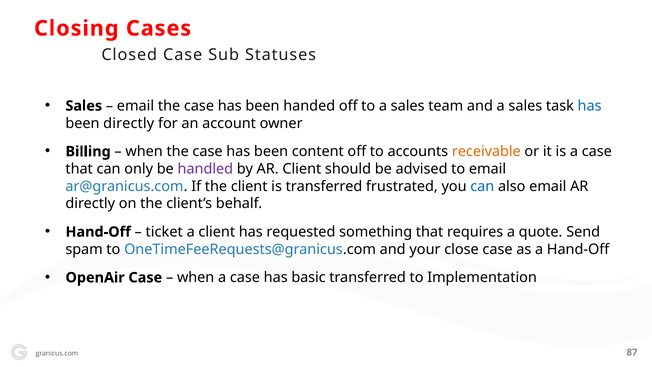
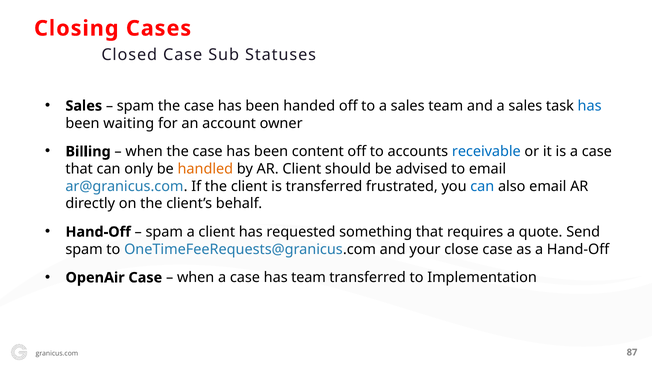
email: email -> spam (136, 106)
been directly: directly -> waiting (129, 123)
receivable colour: orange -> blue (486, 151)
handled colour: purple -> orange (205, 169)
ticket: ticket -> spam (164, 232)
has basic: basic -> team (309, 277)
